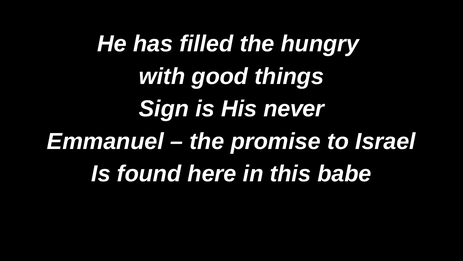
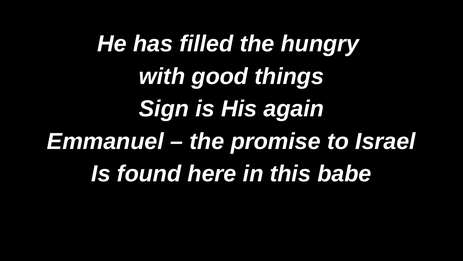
never: never -> again (294, 109)
